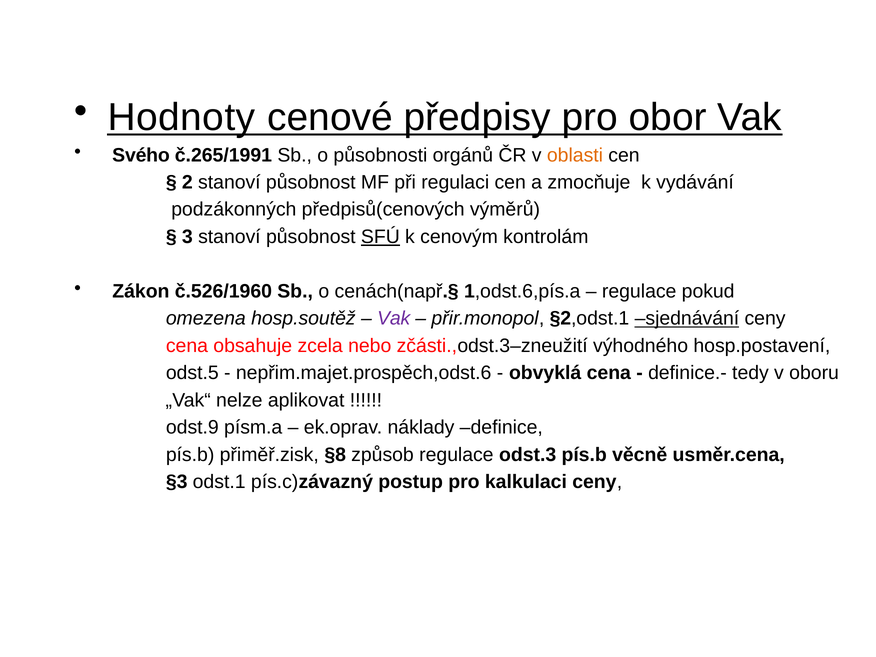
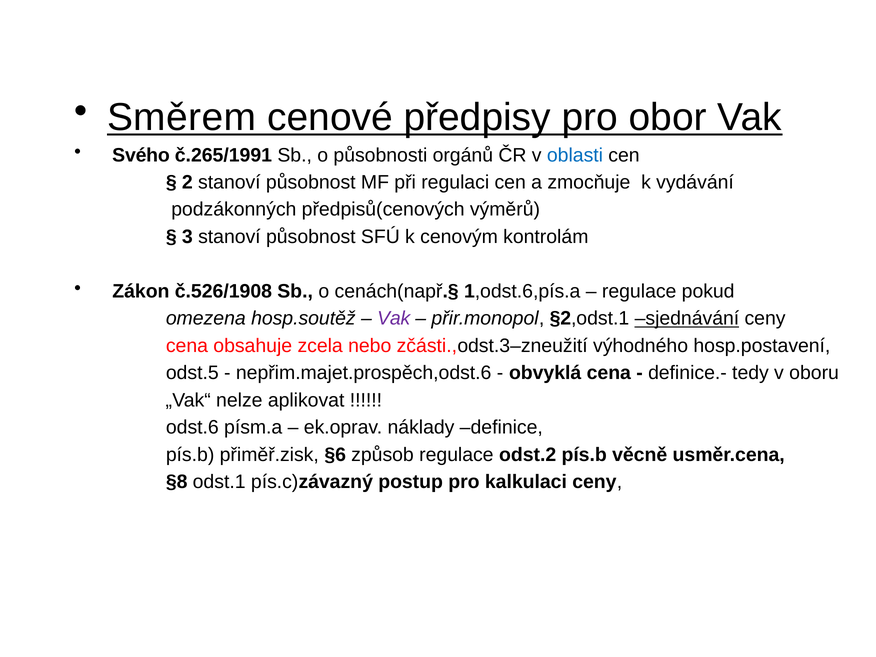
Hodnoty: Hodnoty -> Směrem (182, 118)
oblasti colour: orange -> blue (575, 155)
SFÚ underline: present -> none (380, 237)
č.526/1960: č.526/1960 -> č.526/1908 (223, 291)
odst.9: odst.9 -> odst.6 (192, 428)
§8: §8 -> §6 (335, 455)
odst.3: odst.3 -> odst.2 (528, 455)
§3: §3 -> §8 (177, 482)
